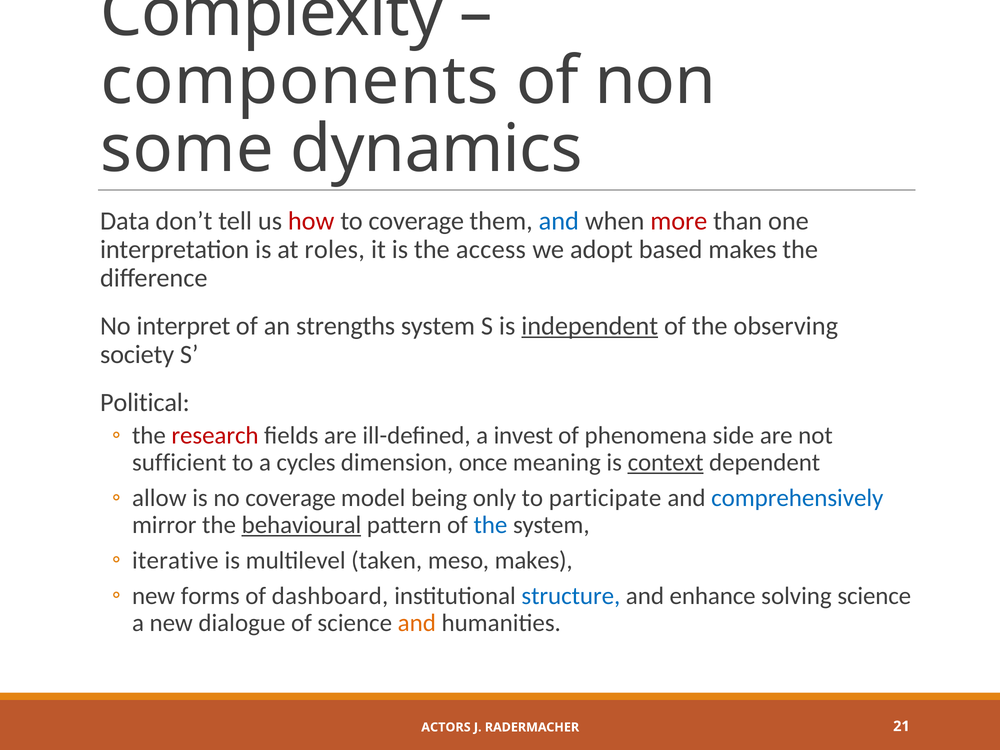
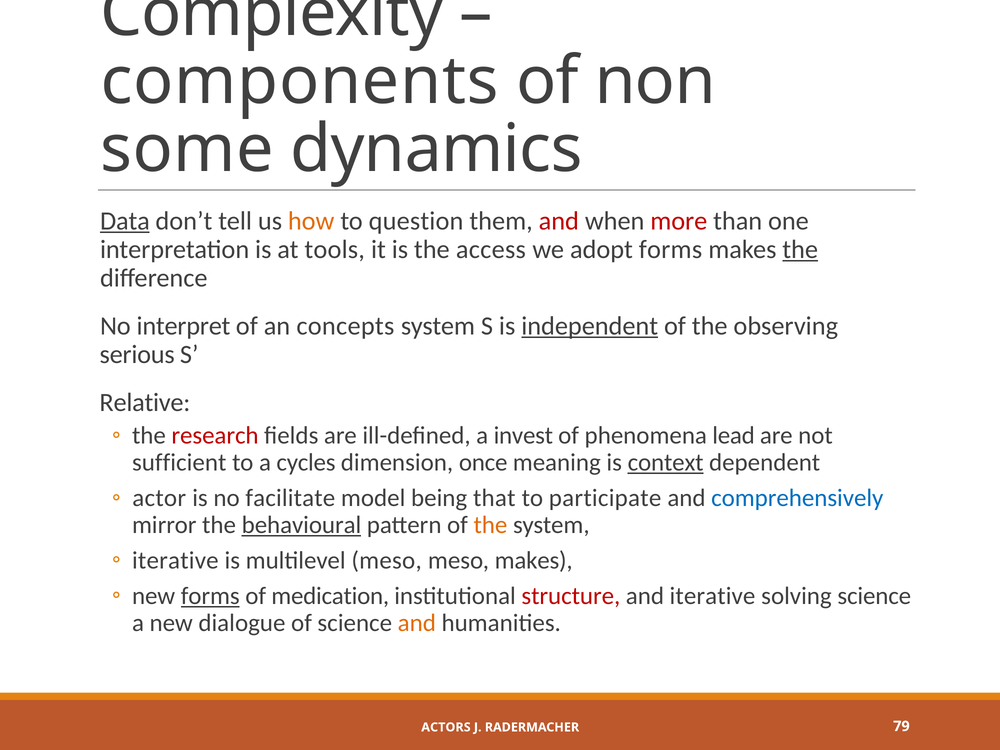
Data underline: none -> present (125, 221)
how colour: red -> orange (311, 221)
to coverage: coverage -> question (416, 221)
and colour: blue -> red (559, 221)
roles: roles -> tools (335, 249)
adopt based: based -> forms (671, 249)
the underline: none -> present (800, 249)
strengths: strengths -> concepts (345, 326)
society: society -> serious (137, 354)
Political: Political -> Relative (145, 402)
side: side -> lead (734, 436)
allow: allow -> actor (159, 498)
no coverage: coverage -> facilitate (290, 498)
only: only -> that (494, 498)
the colour: blue -> orange (490, 525)
multilevel taken: taken -> meso (387, 560)
forms underline: none -> present (210, 596)
dashboard: dashboard -> medication (330, 596)
structure colour: blue -> red (571, 596)
and enhance: enhance -> iterative (713, 596)
21: 21 -> 79 (901, 726)
